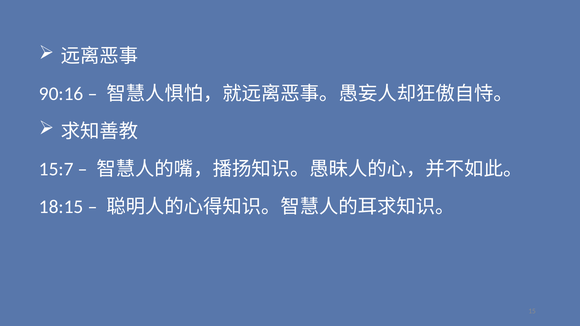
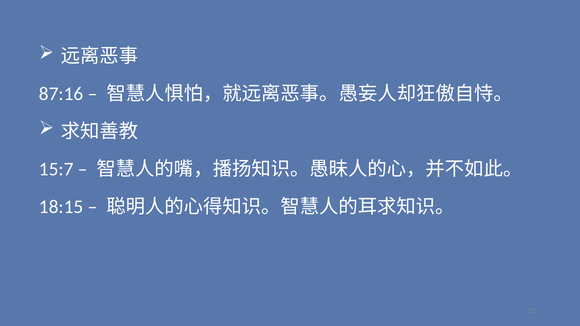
90:16: 90:16 -> 87:16 (61, 94)
